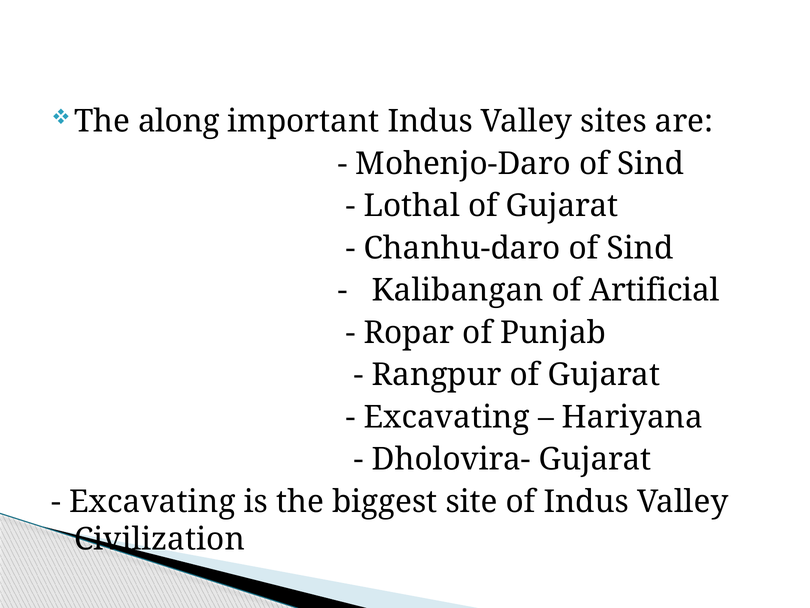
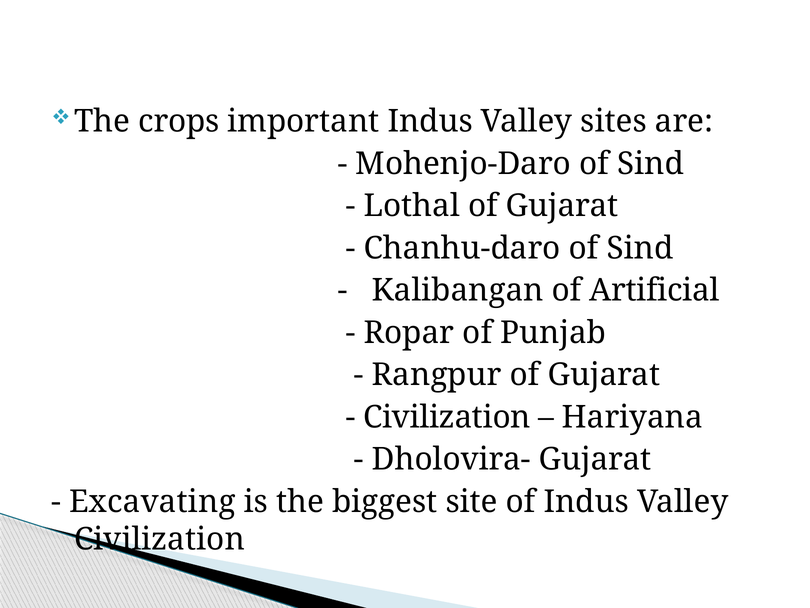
along: along -> crops (179, 121)
Excavating: Excavating -> Civilization (447, 417)
